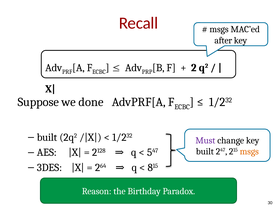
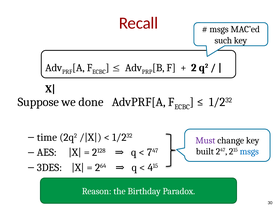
after: after -> such (223, 40)
built: built -> time (47, 137)
5: 5 -> 7 (150, 152)
msgs colour: orange -> blue (249, 151)
8: 8 -> 4 (150, 167)
